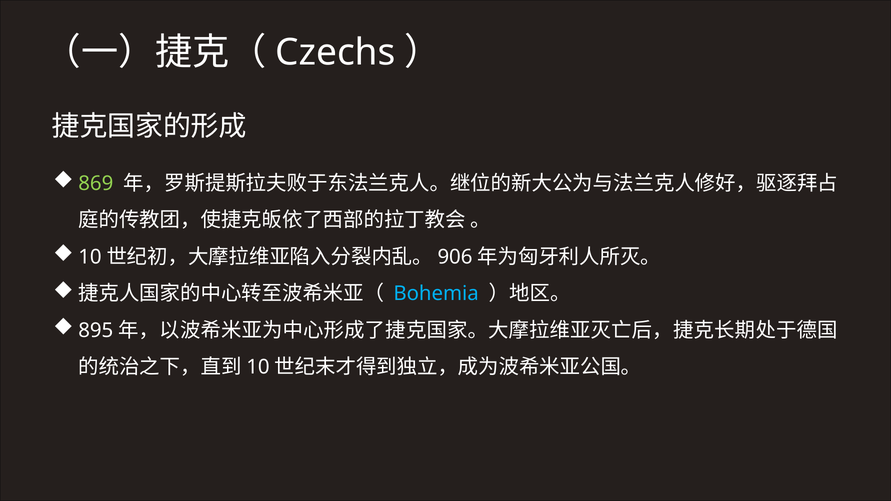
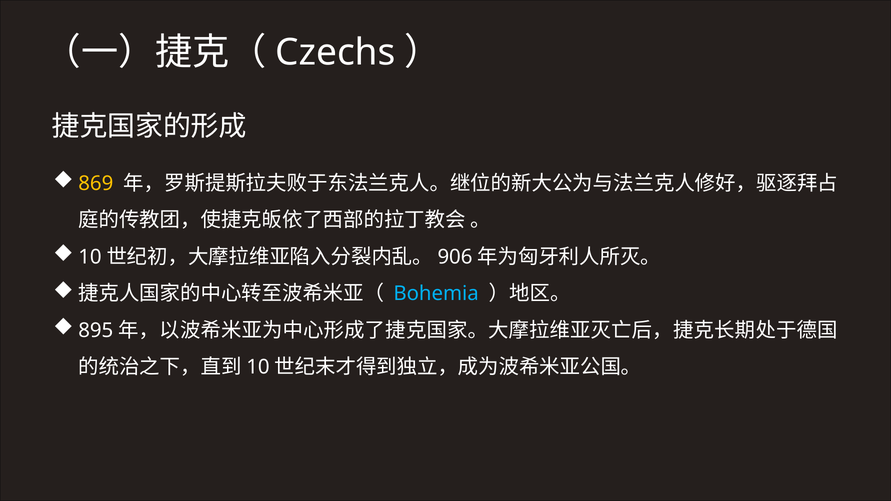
869 colour: light green -> yellow (96, 184)
